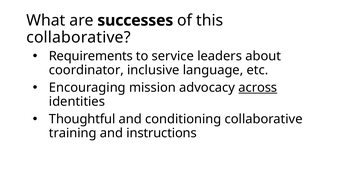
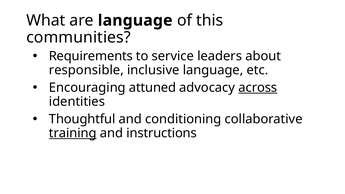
are successes: successes -> language (135, 20)
collaborative: collaborative -> communities (79, 38)
coordinator: coordinator -> responsible (86, 70)
mission: mission -> attuned (153, 88)
training underline: none -> present (73, 133)
